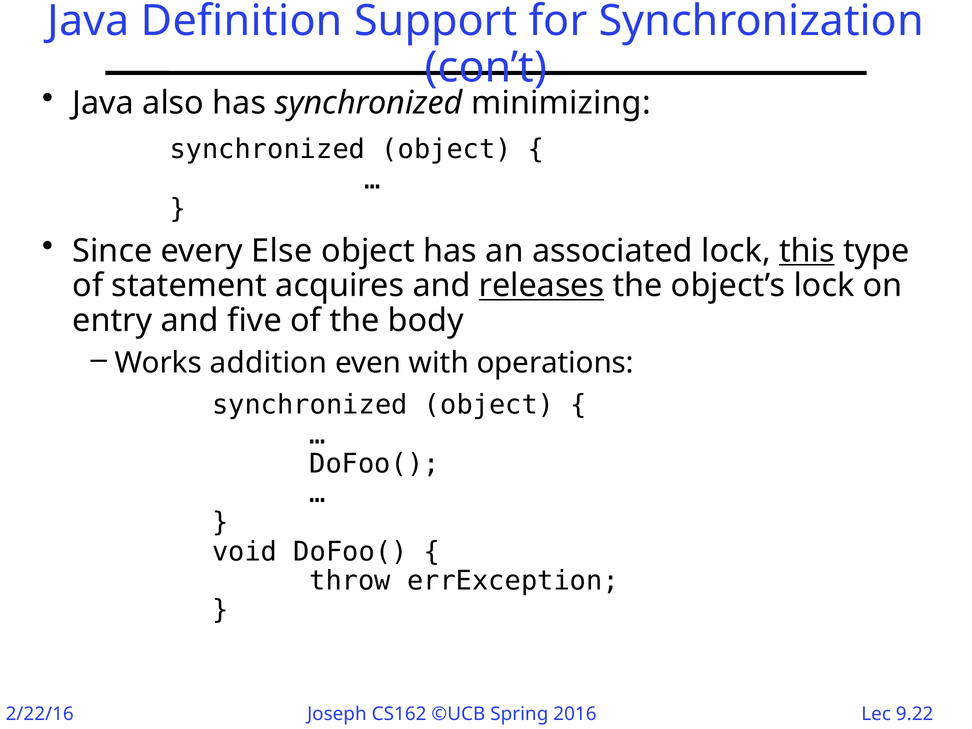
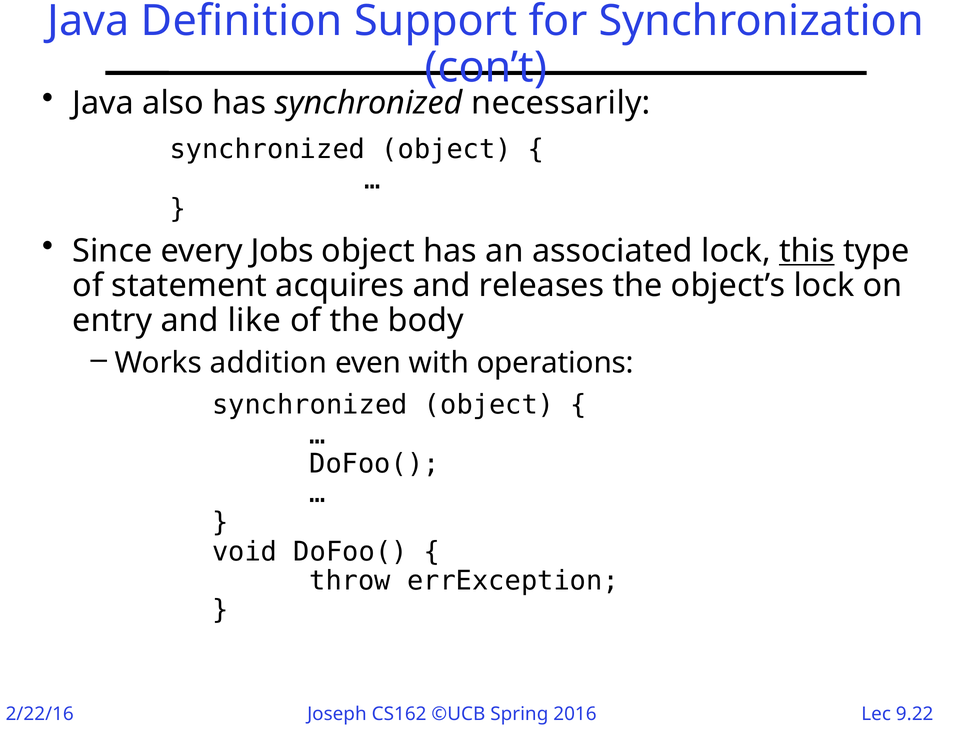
minimizing: minimizing -> necessarily (561, 103)
Else: Else -> Jobs (282, 251)
releases underline: present -> none (542, 286)
five: five -> like (254, 321)
